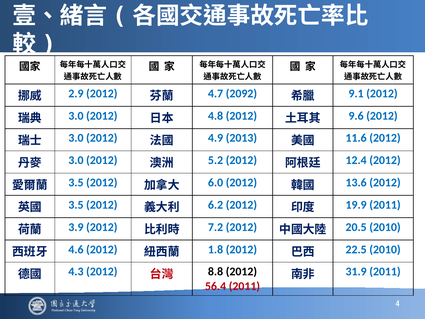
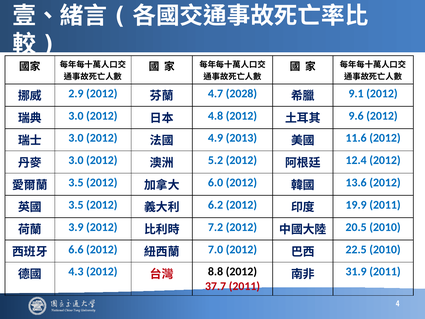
2092: 2092 -> 2028 (241, 93)
4.6: 4.6 -> 6.6 (76, 249)
1.8: 1.8 -> 7.0 (216, 249)
56.4: 56.4 -> 37.7 (216, 286)
